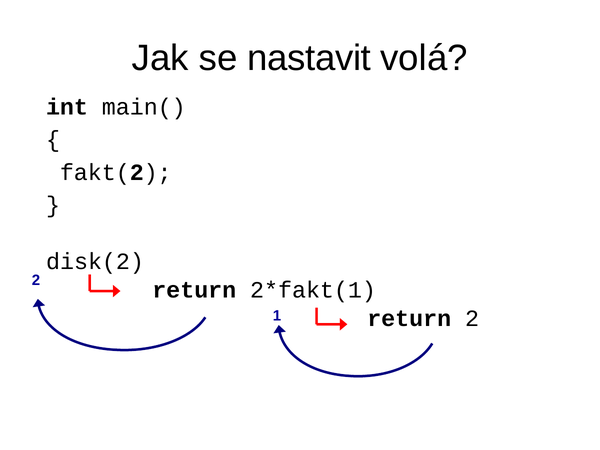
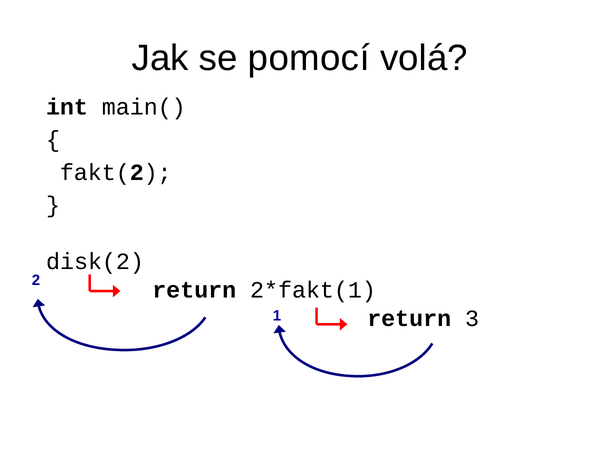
nastavit: nastavit -> pomocí (309, 58)
return 2: 2 -> 3 (472, 318)
